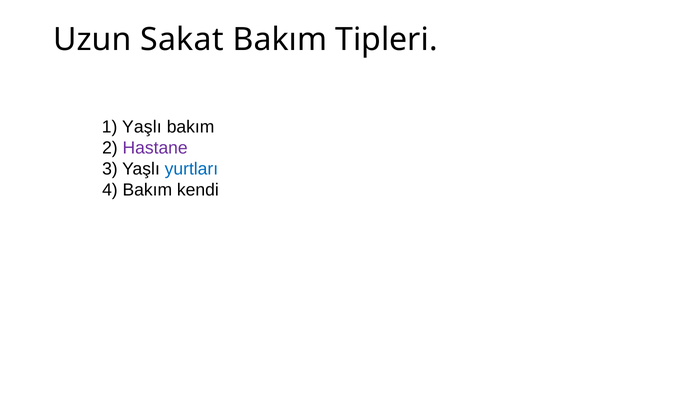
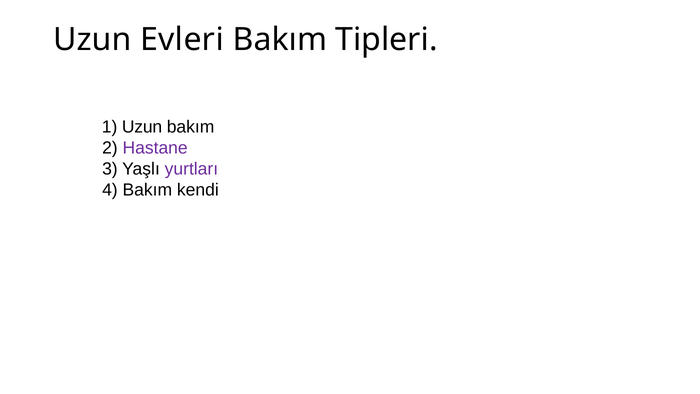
Sakat: Sakat -> Evleri (182, 40)
Yaşlı: Yaşlı -> Uzun (142, 127)
yurtları colour: blue -> purple (191, 169)
